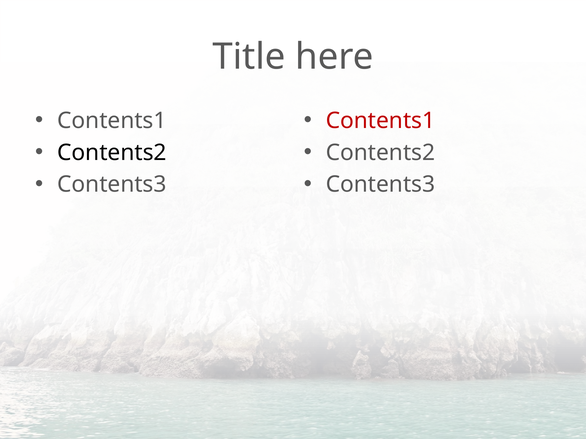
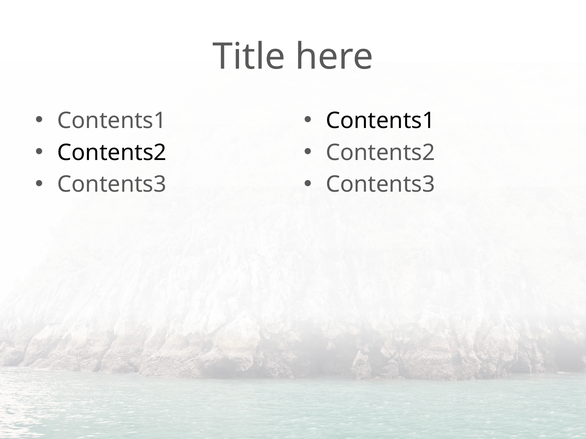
Contents1 colour: red -> black (380, 121)
